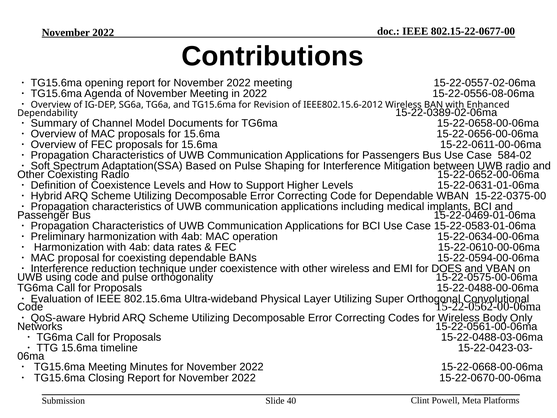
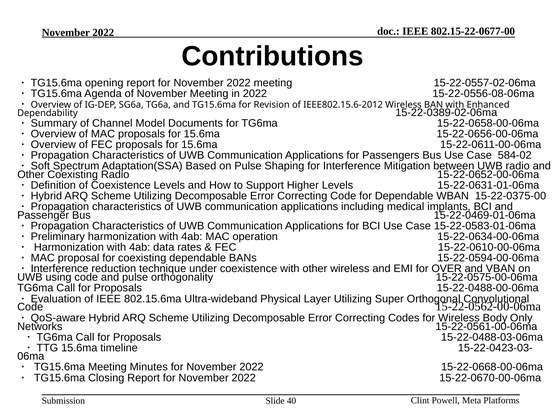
DOES: DOES -> OVER (447, 268)
